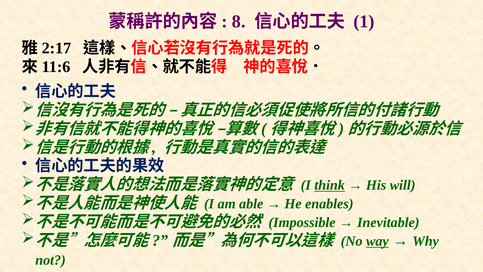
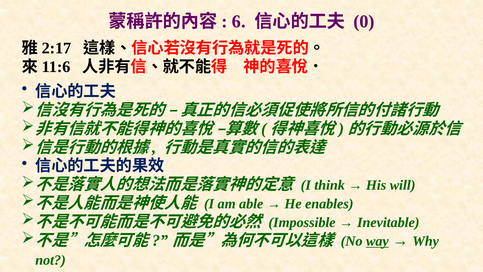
8: 8 -> 6 (239, 21)
1: 1 -> 0 (364, 21)
think underline: present -> none (330, 185)
